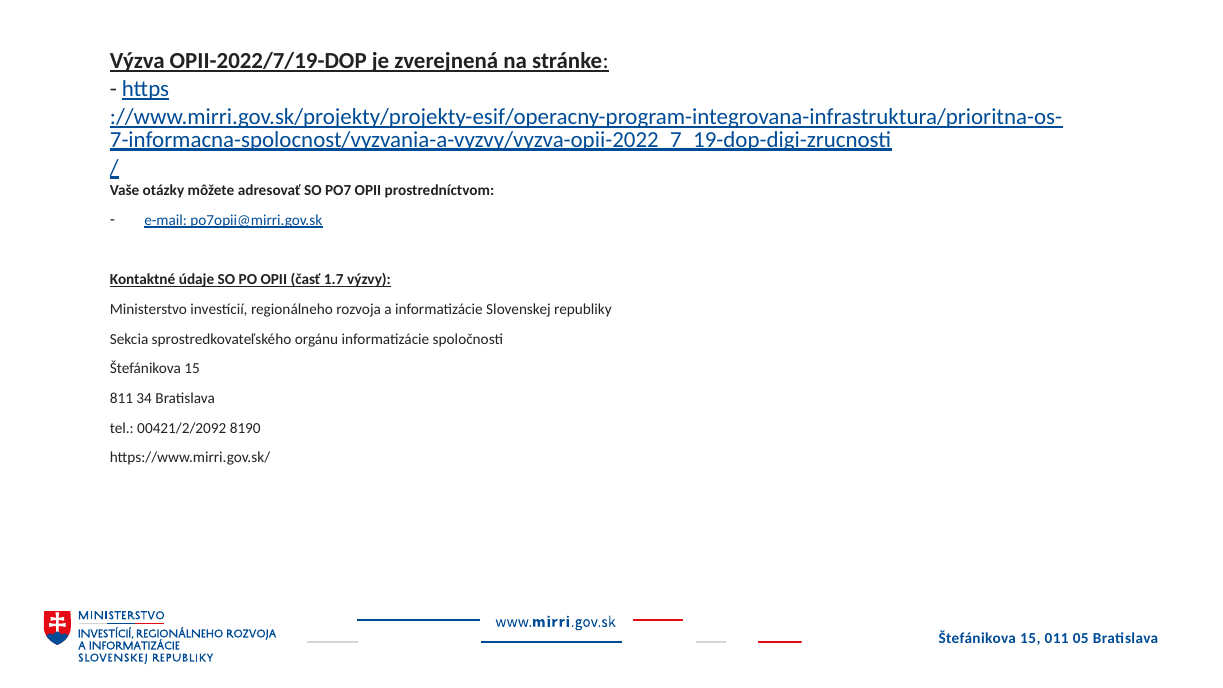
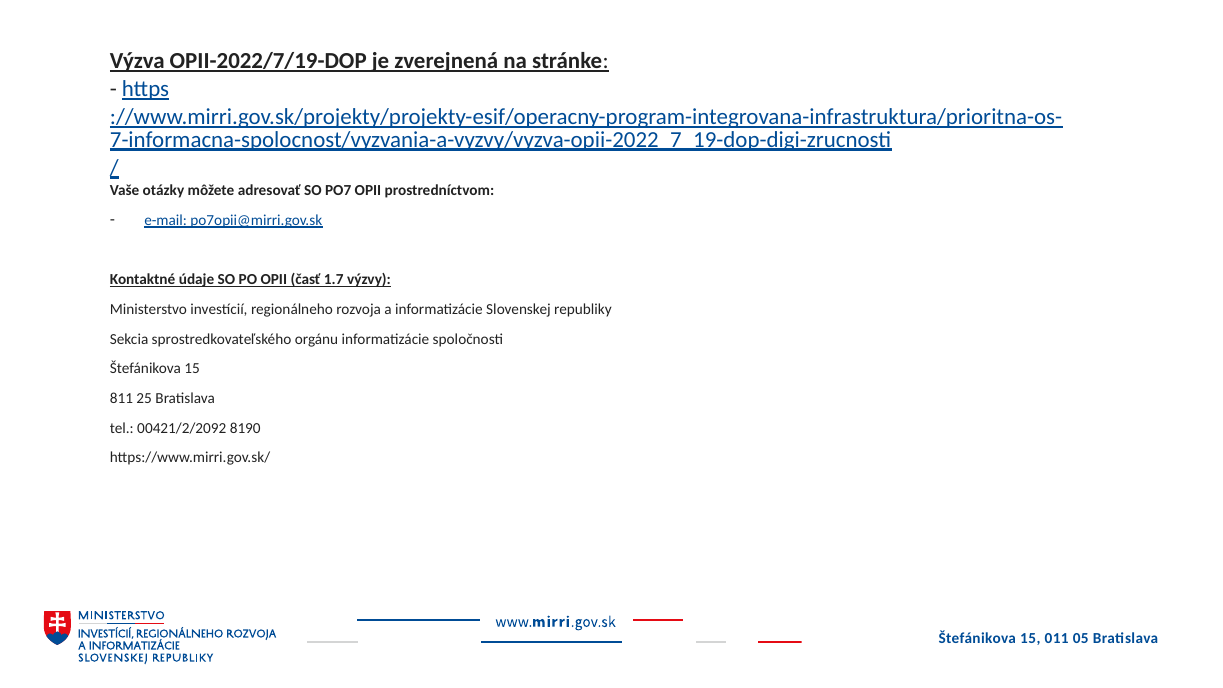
34: 34 -> 25 (144, 398)
